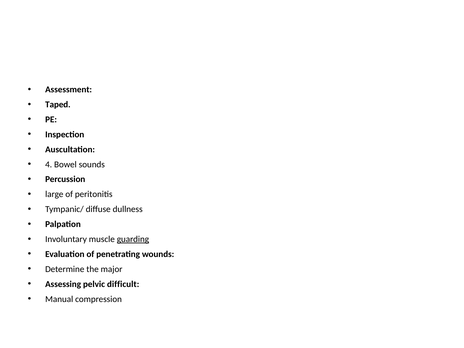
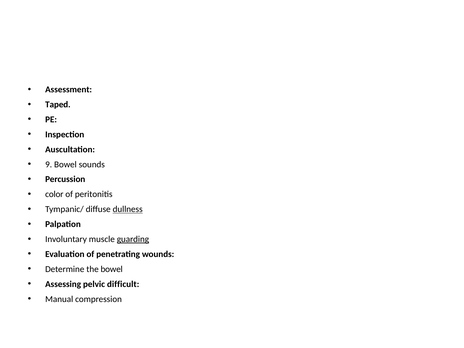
4: 4 -> 9 (49, 164)
large: large -> color (54, 194)
dullness underline: none -> present (128, 209)
the major: major -> bowel (112, 269)
